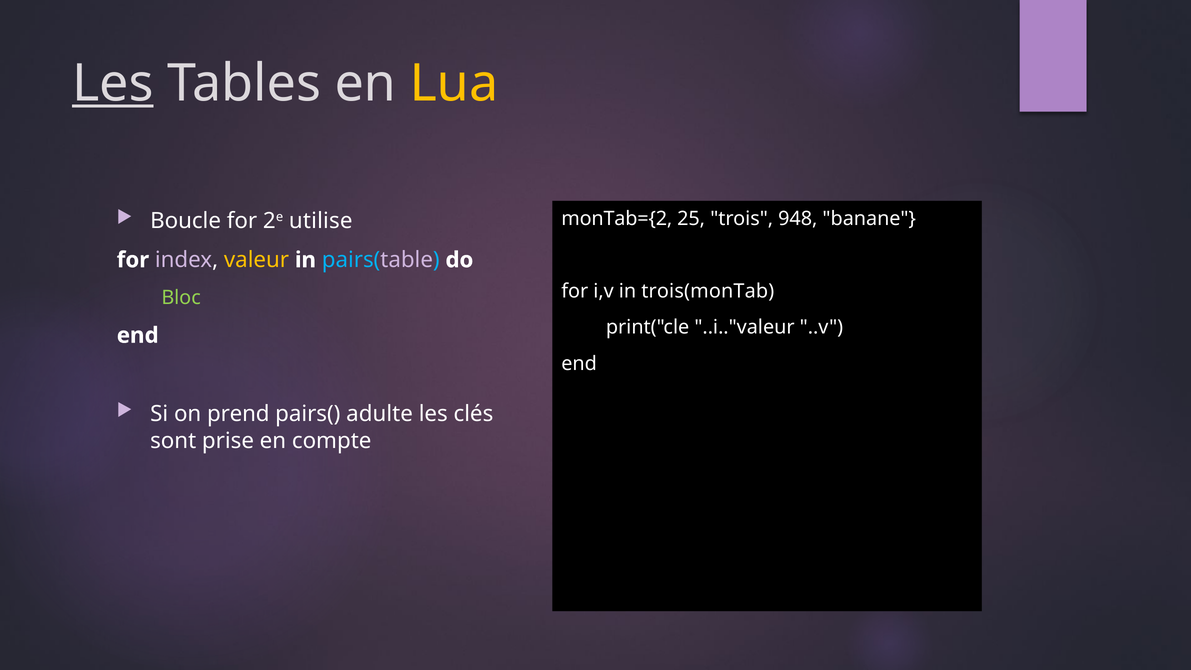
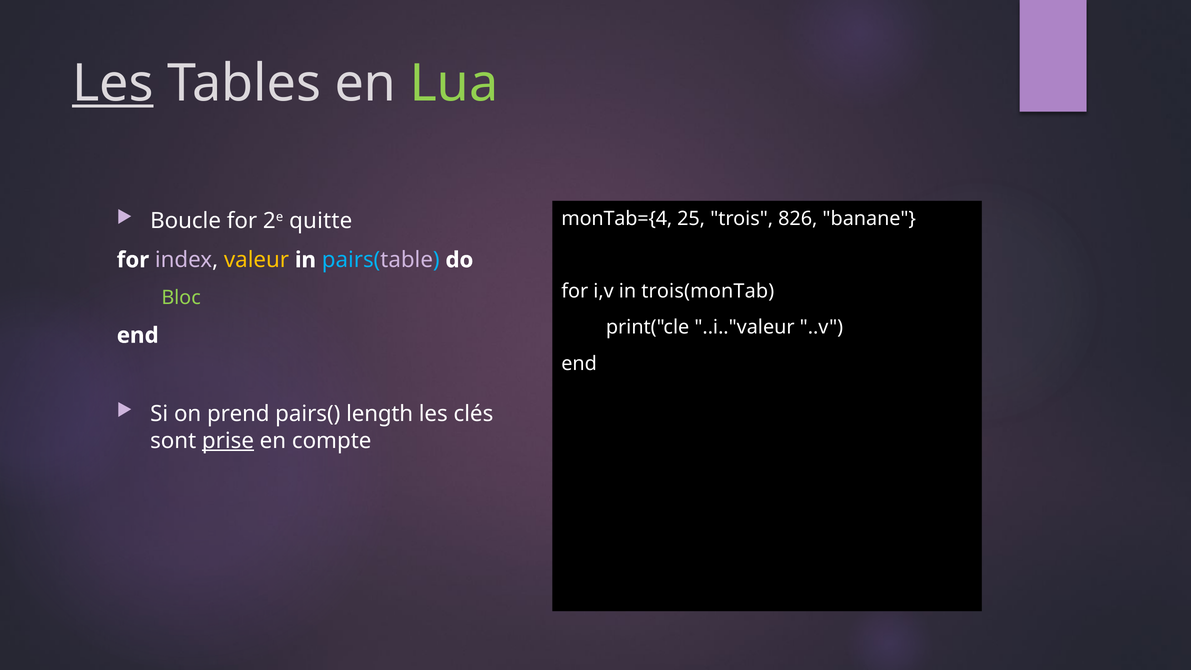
Lua colour: yellow -> light green (454, 84)
utilise: utilise -> quitte (321, 221)
monTab={2: monTab={2 -> monTab={4 (617, 219)
948: 948 -> 826 (798, 219)
adulte: adulte -> length (380, 414)
prise underline: none -> present (228, 441)
